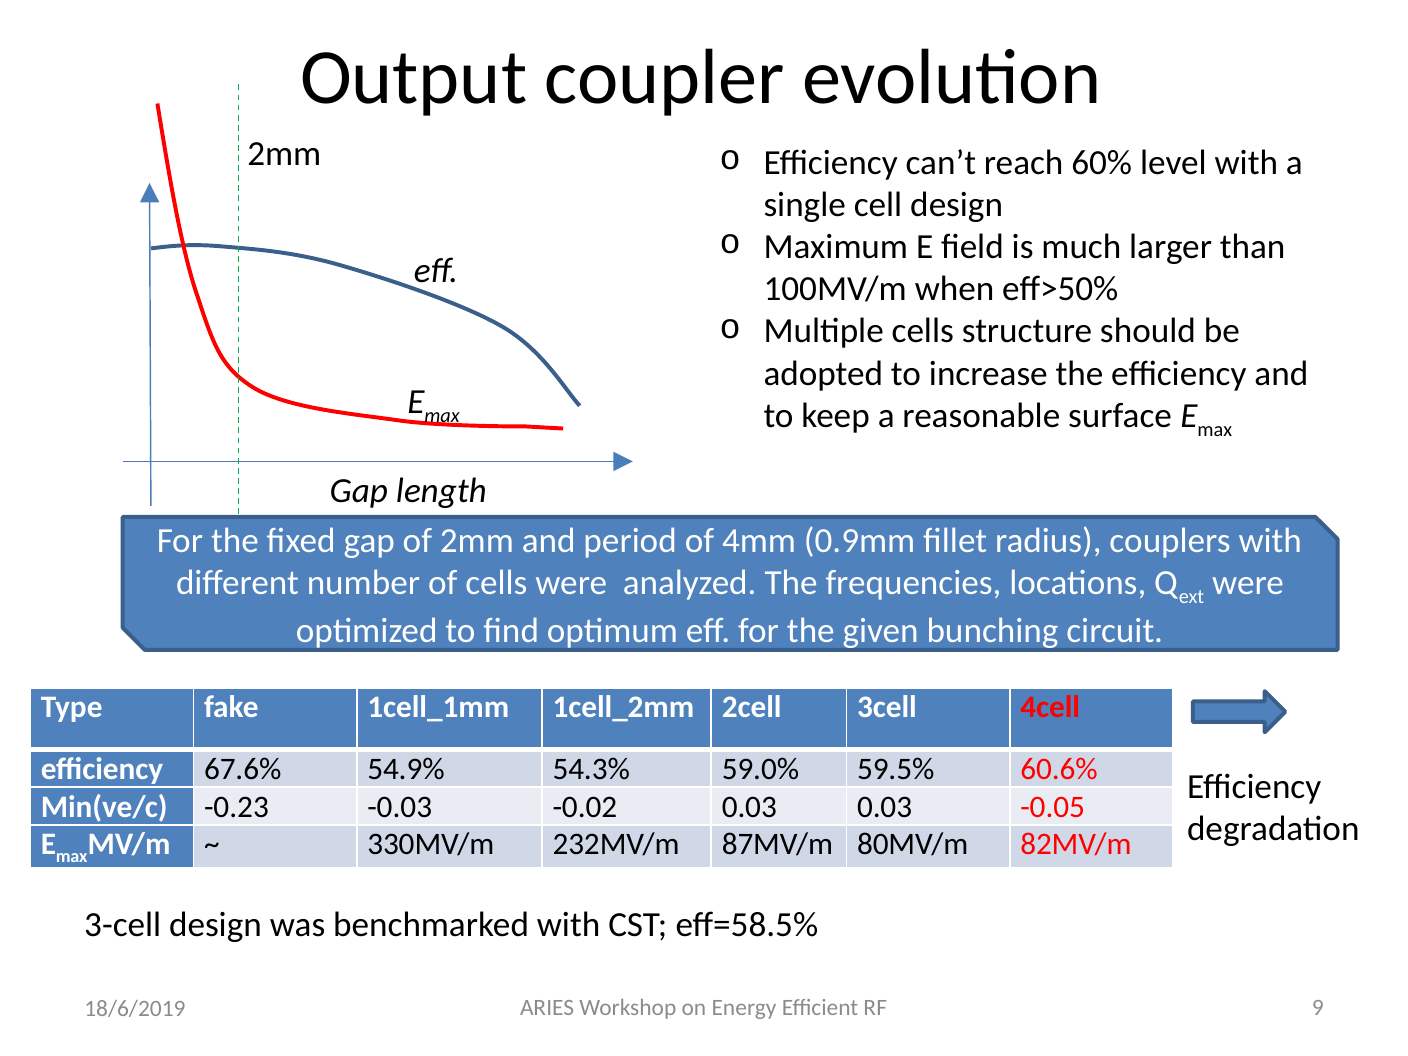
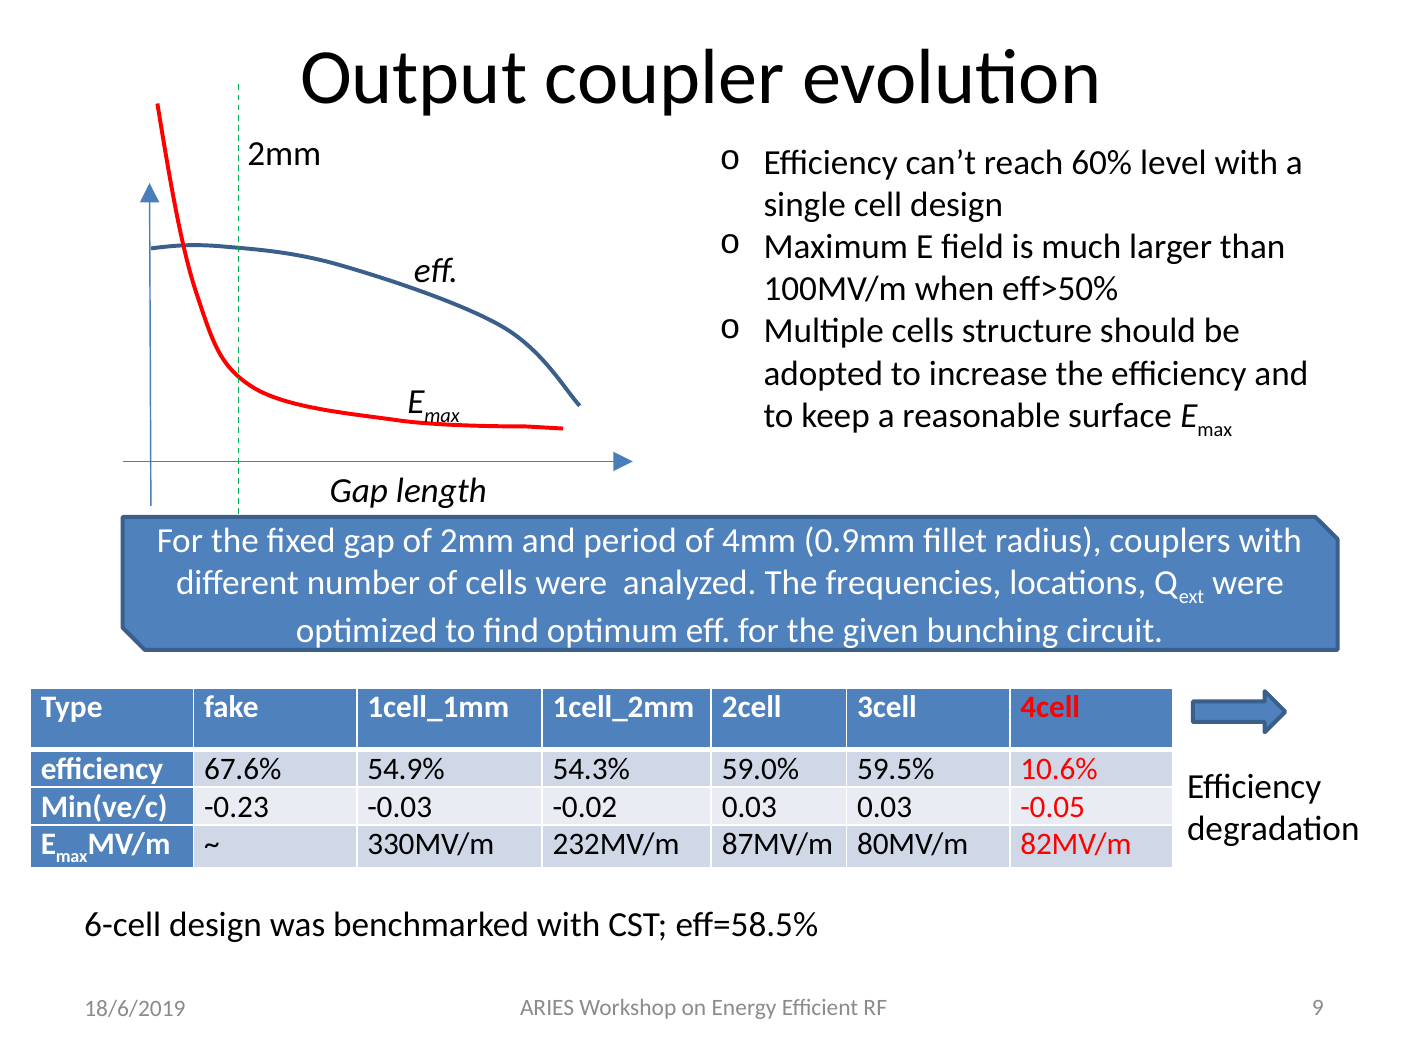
60.6%: 60.6% -> 10.6% (1059, 769)
3-cell: 3-cell -> 6-cell (123, 925)
